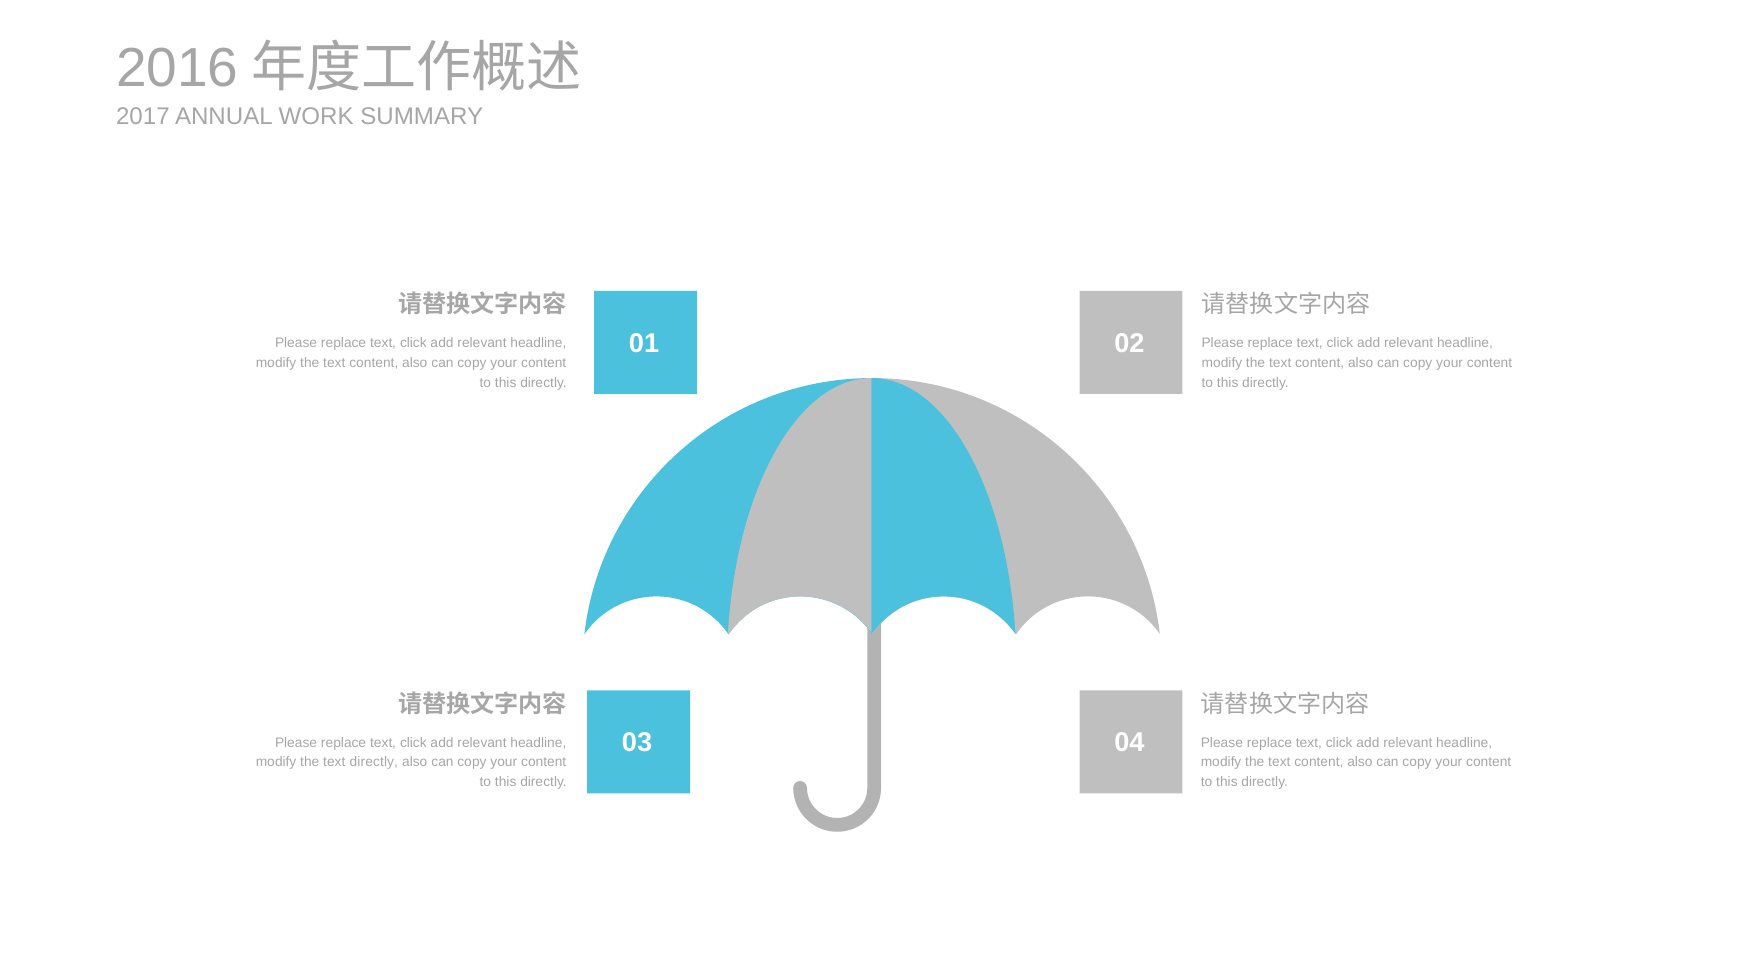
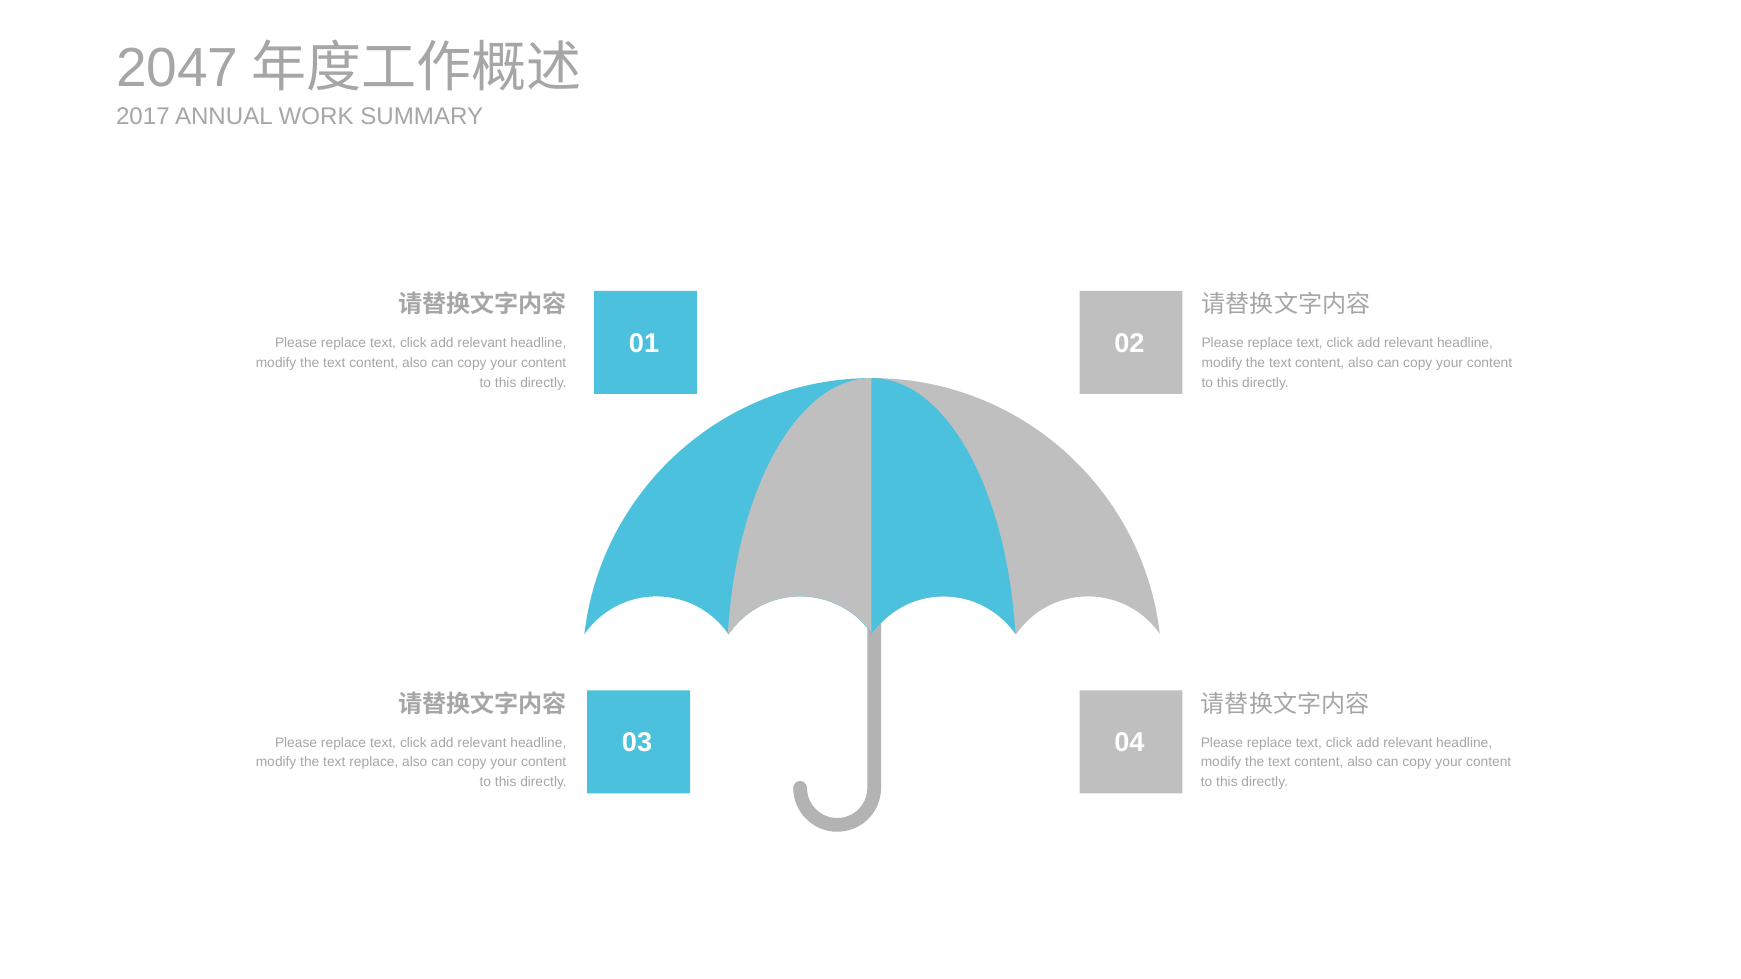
2016: 2016 -> 2047 (177, 69)
text directly: directly -> replace (374, 763)
